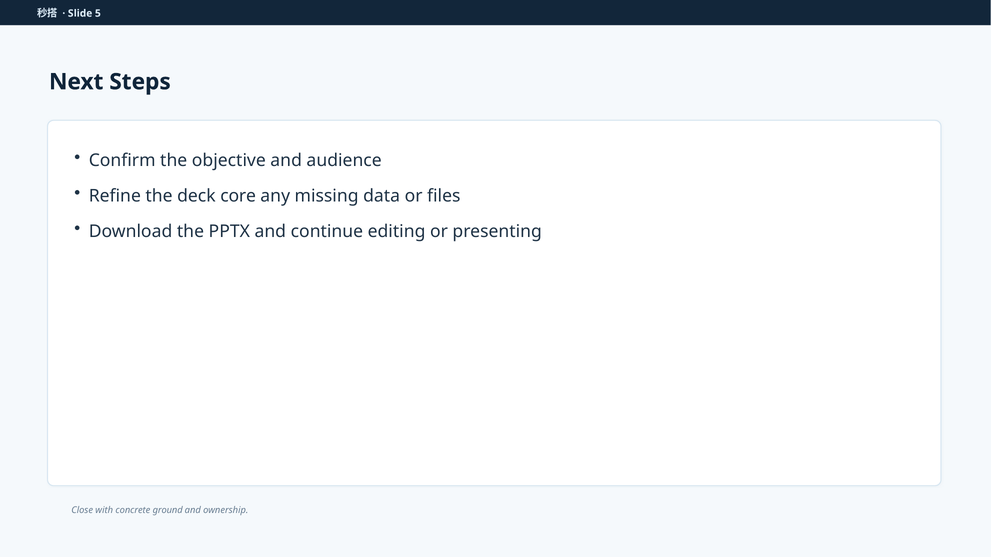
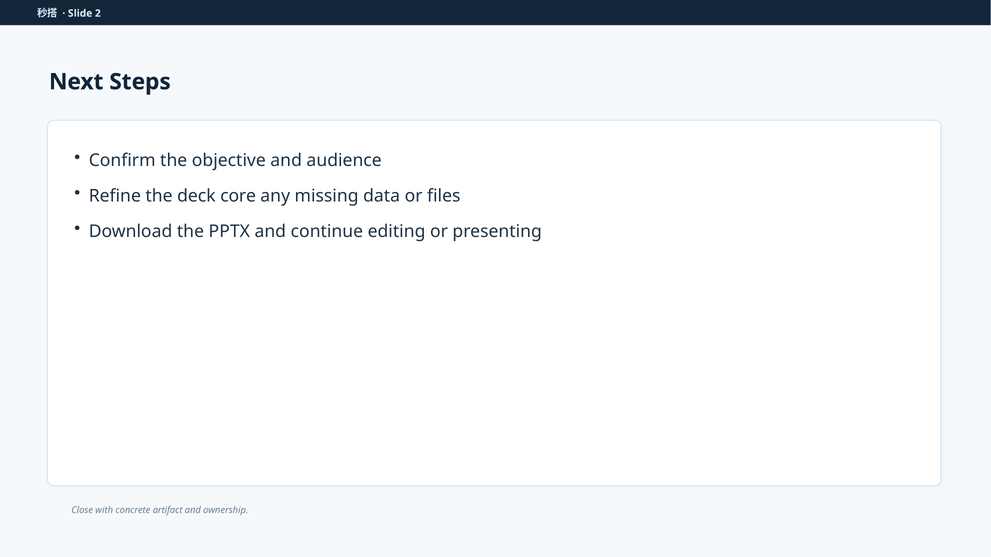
5: 5 -> 2 (98, 13)
ground: ground -> artifact (168, 510)
